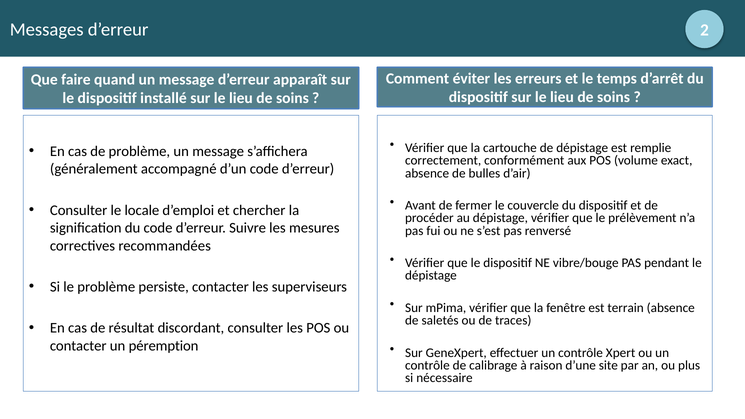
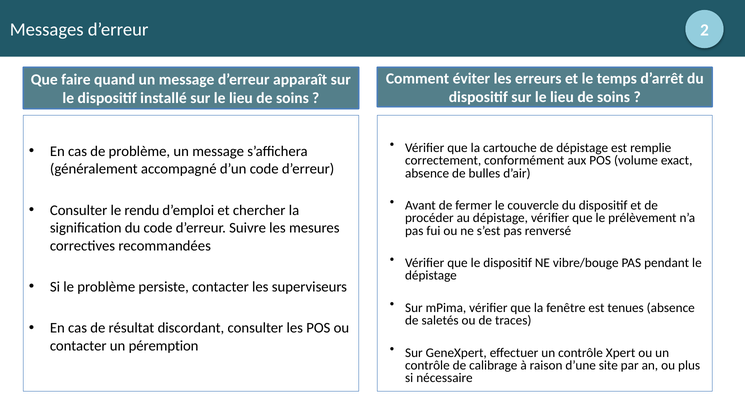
locale: locale -> rendu (142, 210)
terrain: terrain -> tenues (626, 308)
